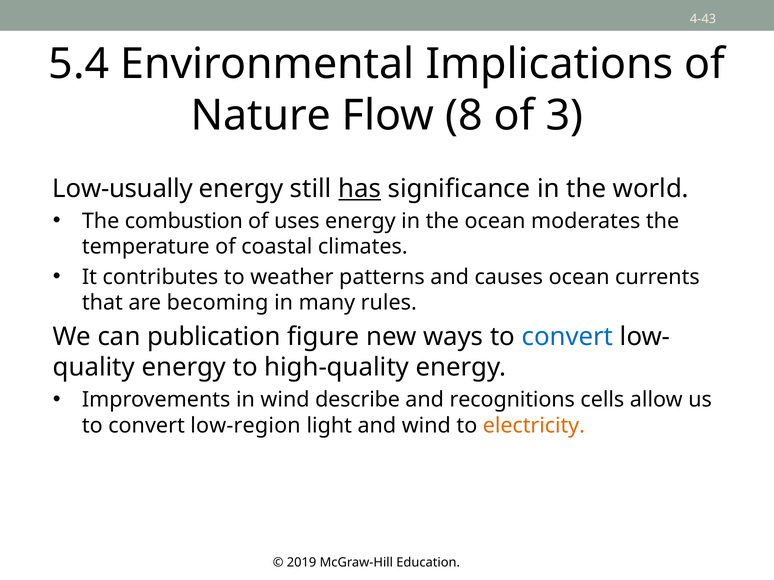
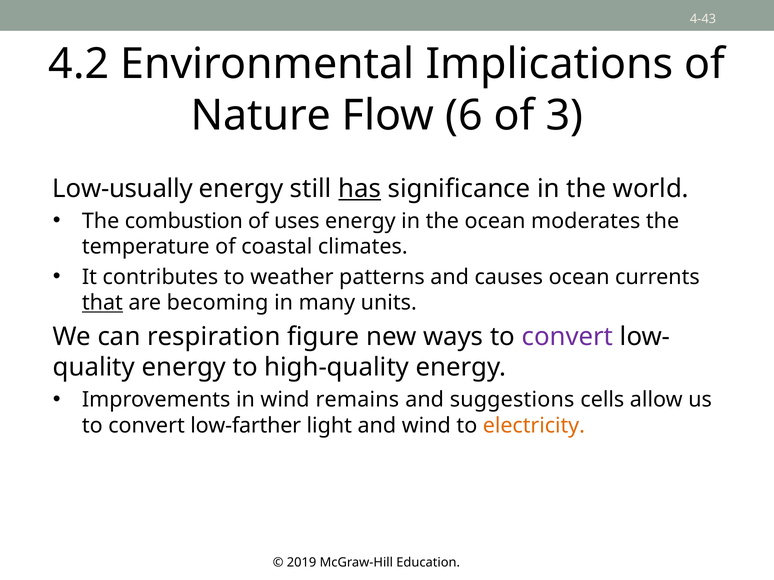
5.4: 5.4 -> 4.2 (79, 64)
8: 8 -> 6 (464, 116)
that underline: none -> present (102, 303)
rules: rules -> units (389, 303)
publication: publication -> respiration (214, 337)
convert colour: blue -> purple (567, 337)
describe: describe -> remains (357, 400)
recognitions: recognitions -> suggestions (512, 400)
low-region: low-region -> low-farther (246, 426)
